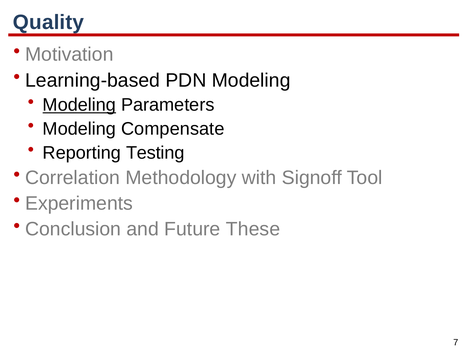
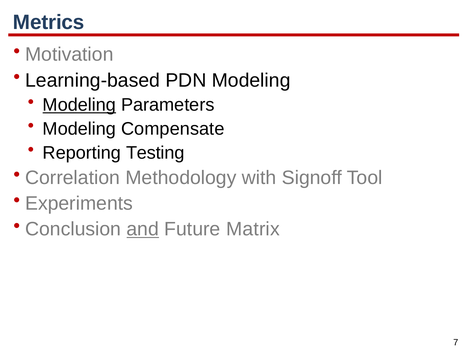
Quality: Quality -> Metrics (49, 22)
and underline: none -> present (143, 229)
These: These -> Matrix (253, 229)
